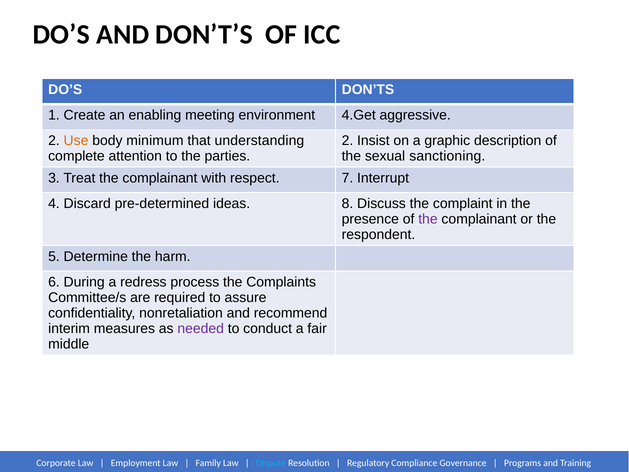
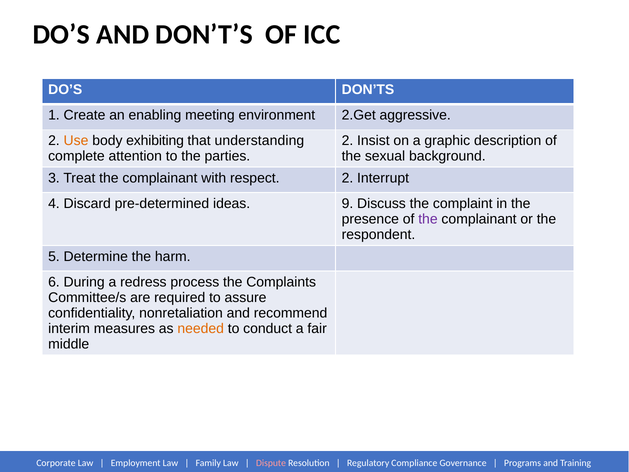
4.Get: 4.Get -> 2.Get (359, 115)
minimum: minimum -> exhibiting (155, 141)
sanctioning: sanctioning -> background (447, 156)
respect 7: 7 -> 2 (348, 178)
8: 8 -> 9 (348, 204)
needed colour: purple -> orange (201, 329)
Dispute colour: light blue -> pink (271, 463)
